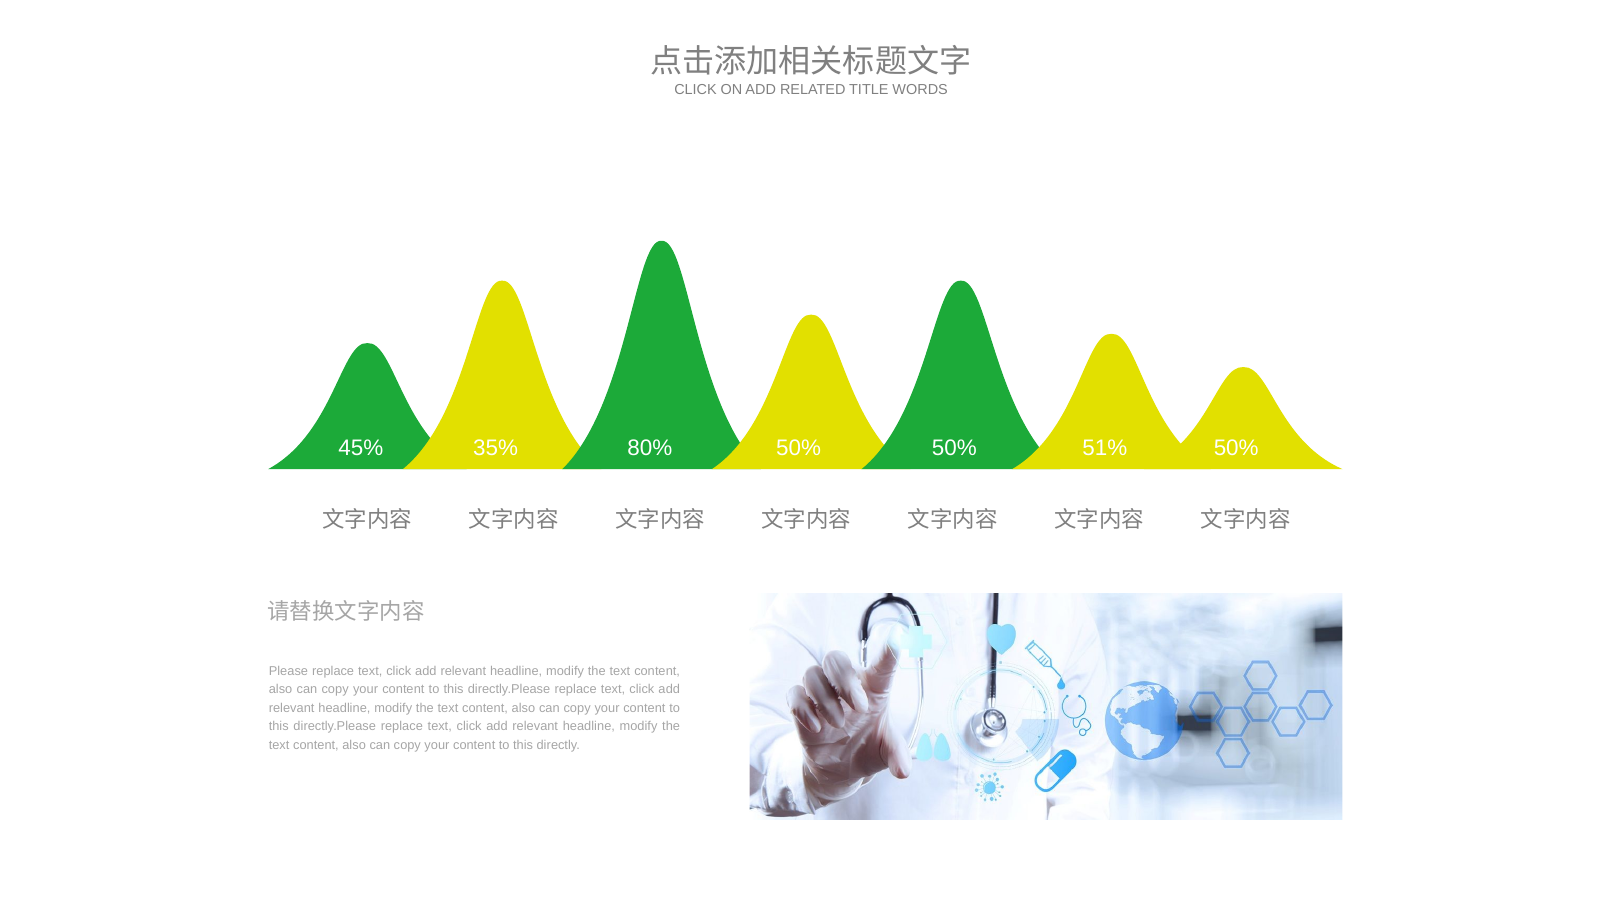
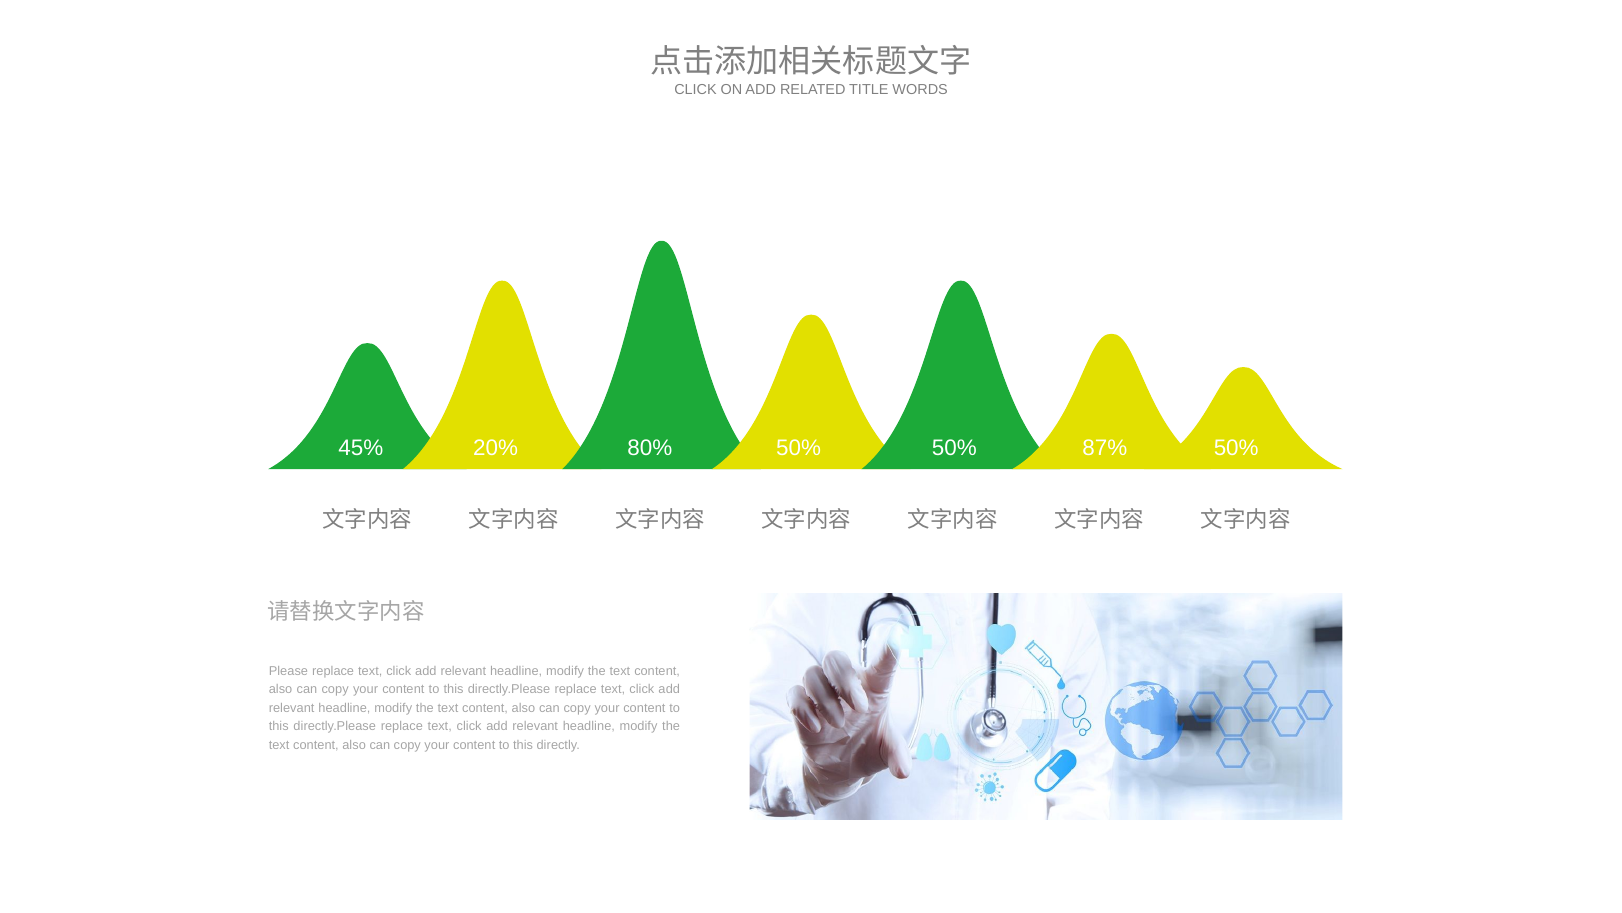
35%: 35% -> 20% (496, 448)
51%: 51% -> 87% (1105, 448)
